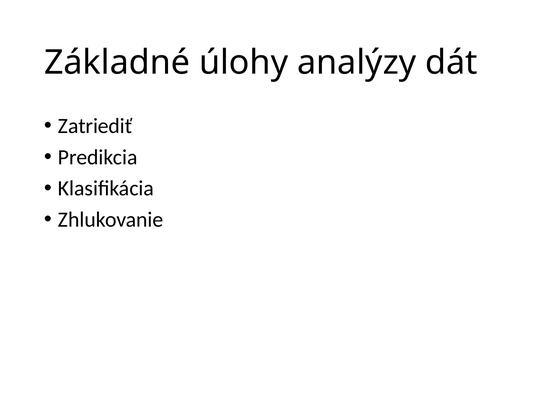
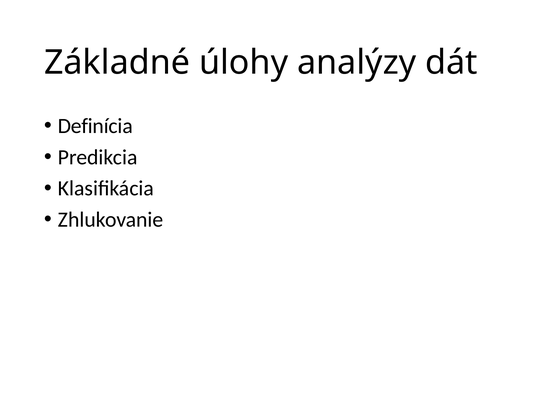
Zatriediť: Zatriediť -> Definícia (95, 126)
